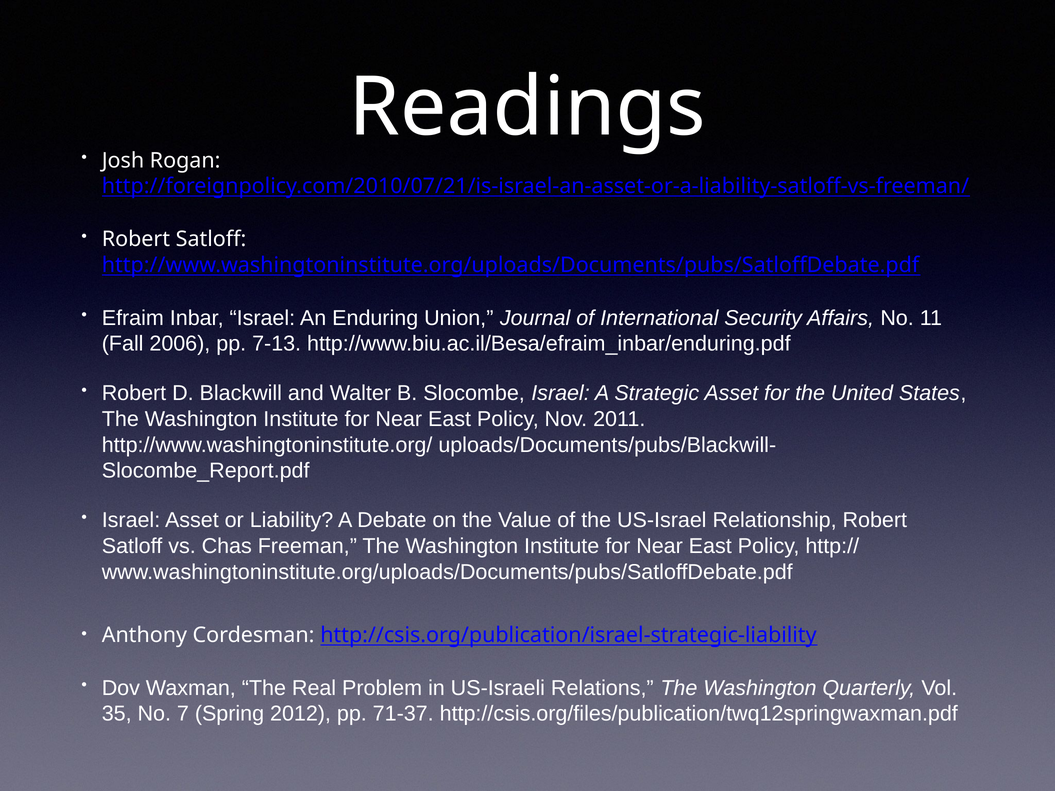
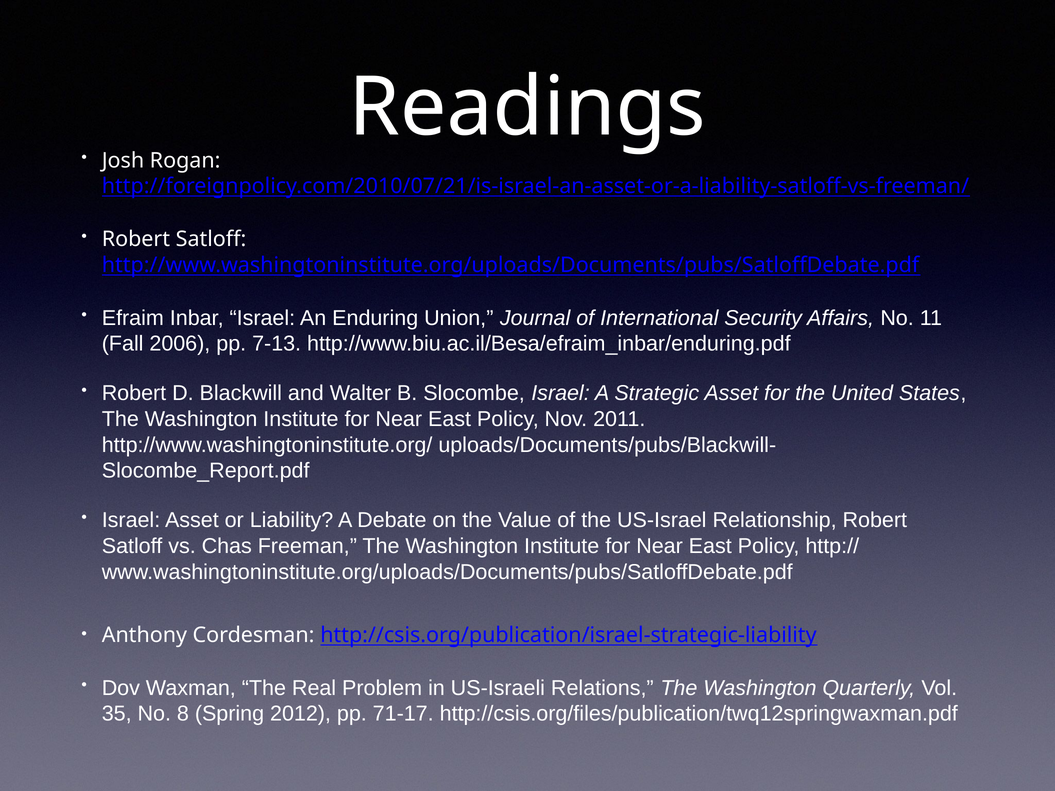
7: 7 -> 8 (183, 714)
71-37: 71-37 -> 71-17 (403, 714)
